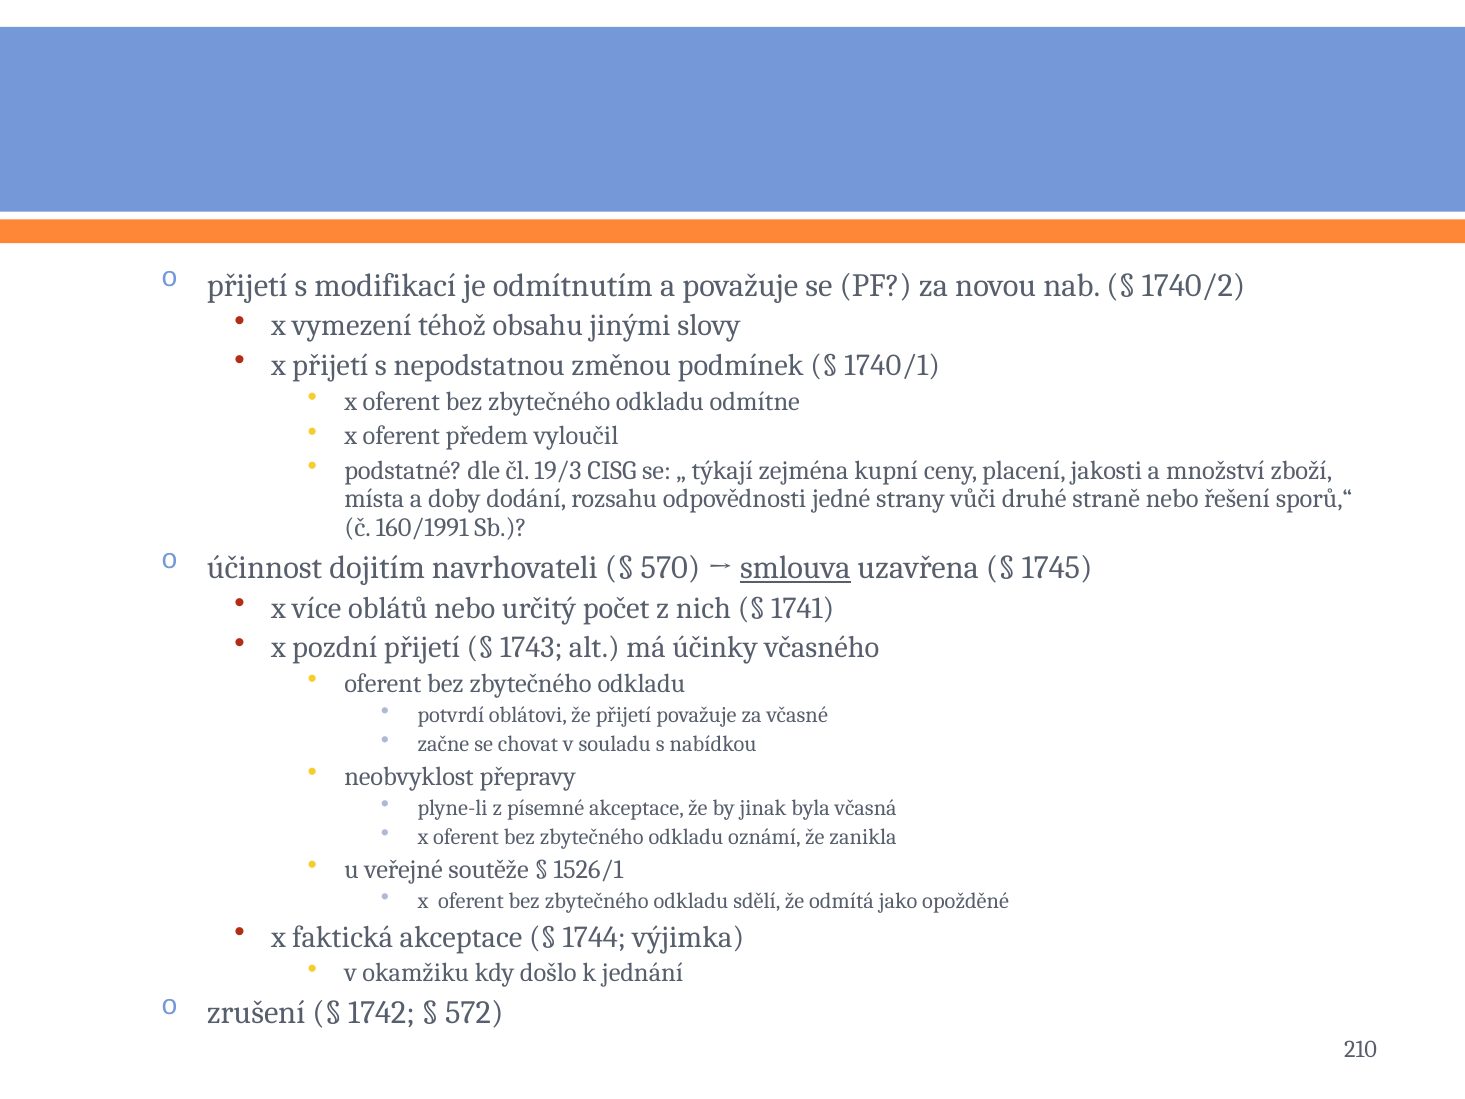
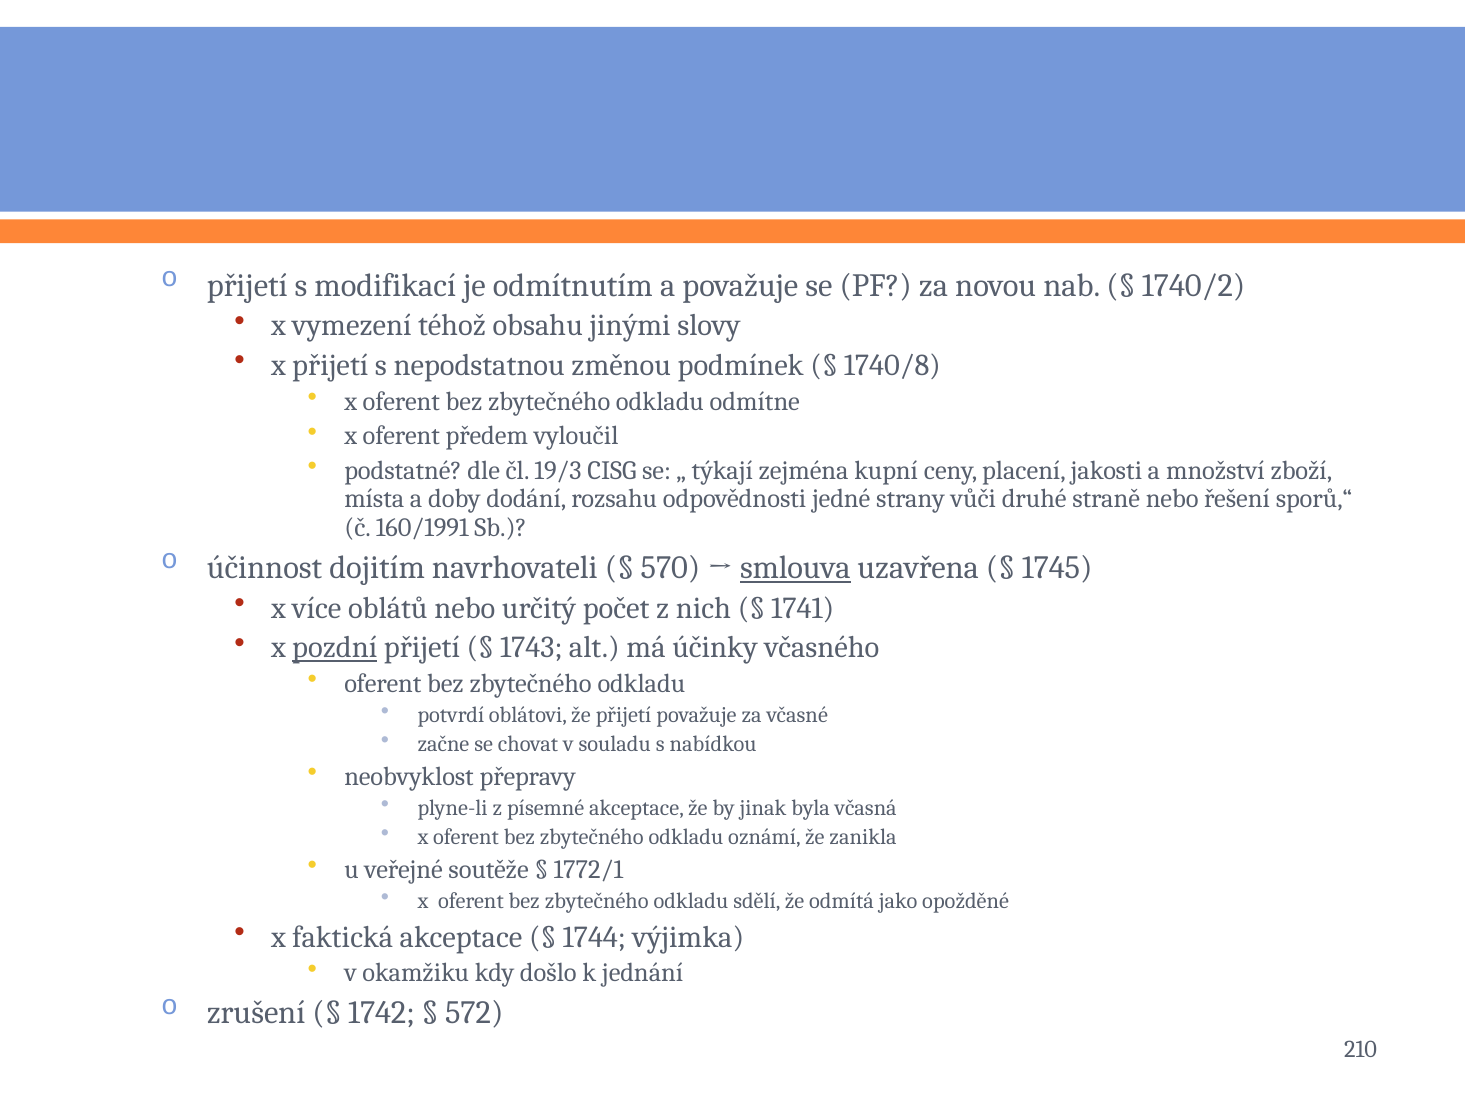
1740/1: 1740/1 -> 1740/8 (892, 365)
pozdní underline: none -> present (335, 647)
1526/1: 1526/1 -> 1772/1 (588, 870)
